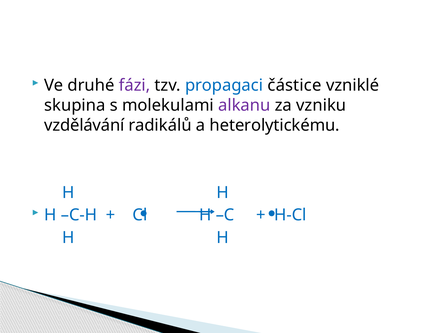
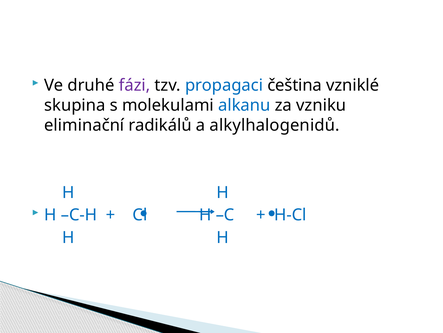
částice: částice -> čeština (295, 85)
alkanu colour: purple -> blue (244, 105)
vzdělávání: vzdělávání -> eliminační (84, 125)
heterolytickému: heterolytickému -> alkylhalogenidů (275, 125)
